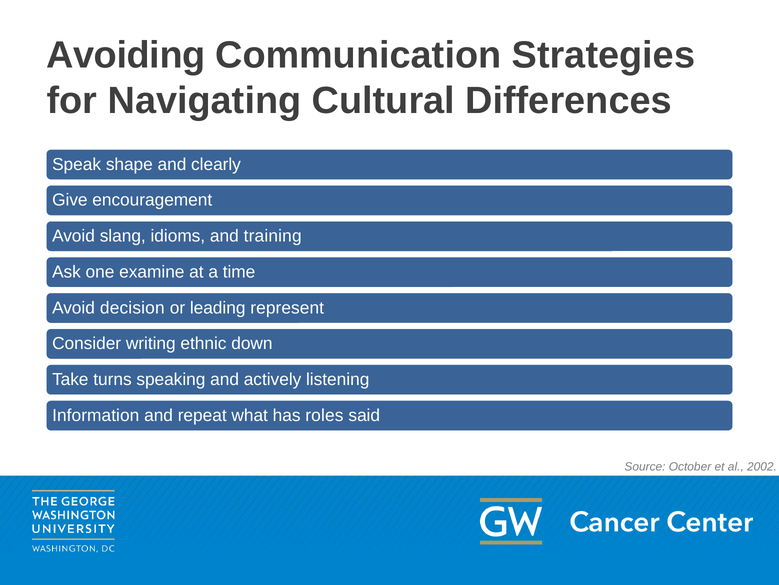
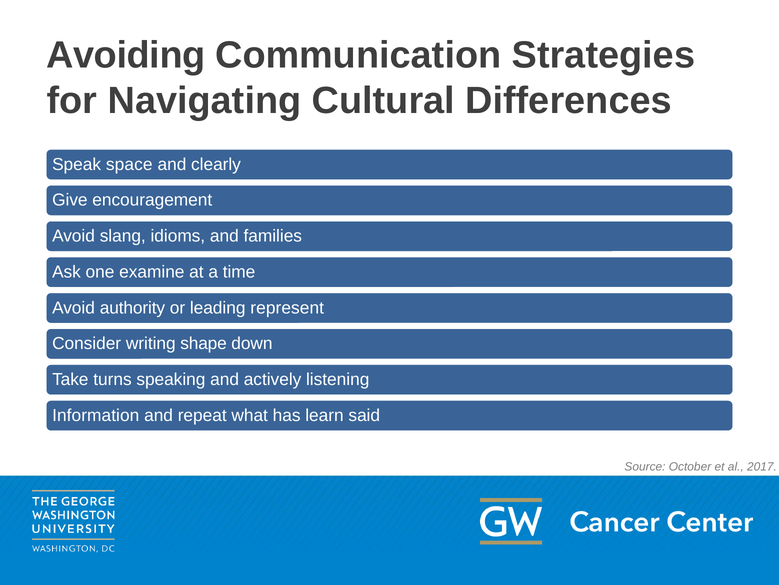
shape: shape -> space (129, 164)
training: training -> families (273, 236)
decision: decision -> authority (132, 307)
ethnic: ethnic -> shape (204, 343)
roles: roles -> learn (324, 415)
2002: 2002 -> 2017 (762, 466)
